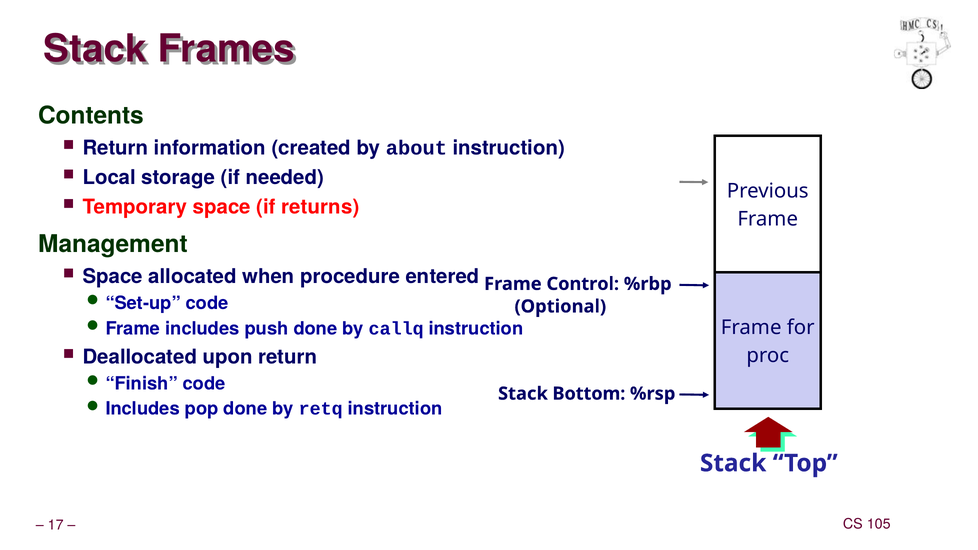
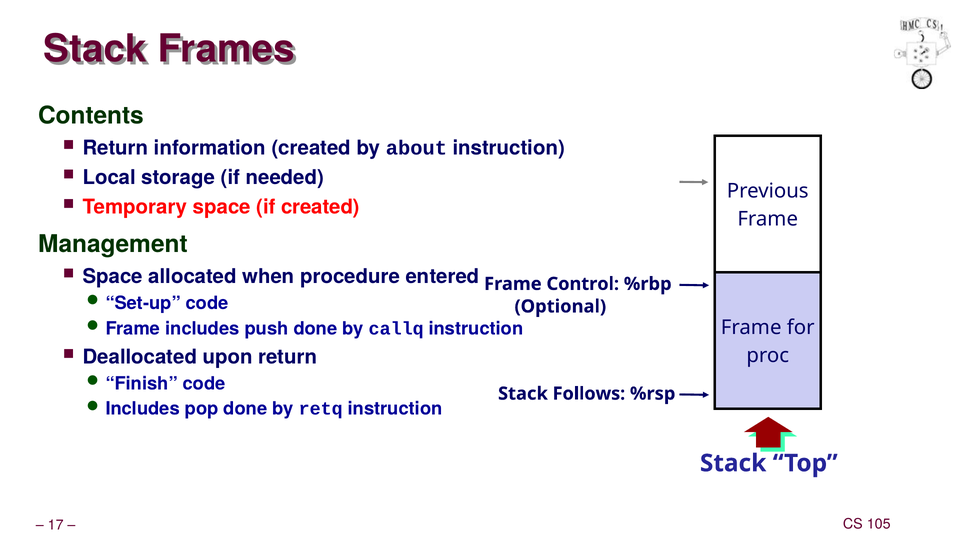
if returns: returns -> created (320, 207)
Bottom: Bottom -> Follows (589, 394)
